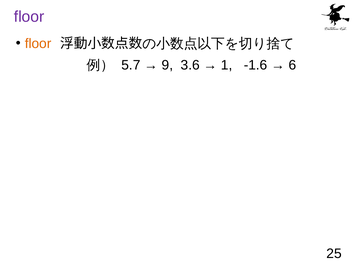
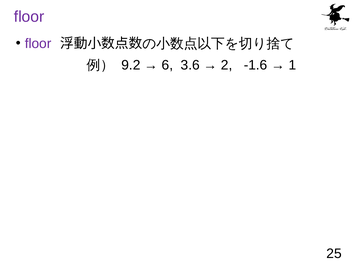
floor colour: orange -> purple (38, 44)
5.7: 5.7 -> 9.2 (131, 65)
9: 9 -> 6 (167, 65)
1: 1 -> 2 (227, 65)
6: 6 -> 1 (293, 65)
